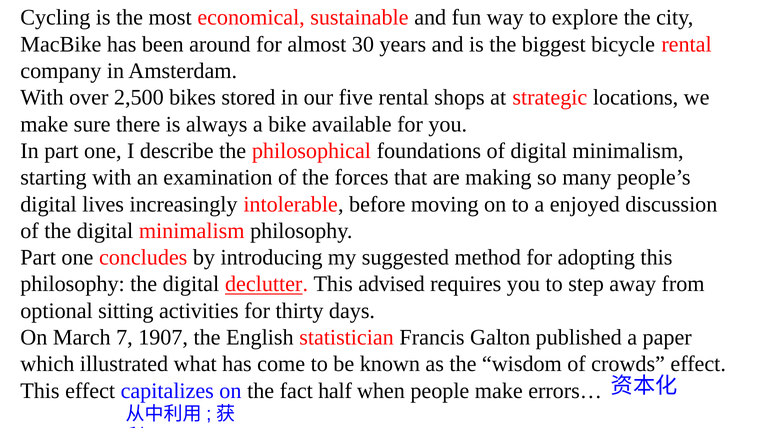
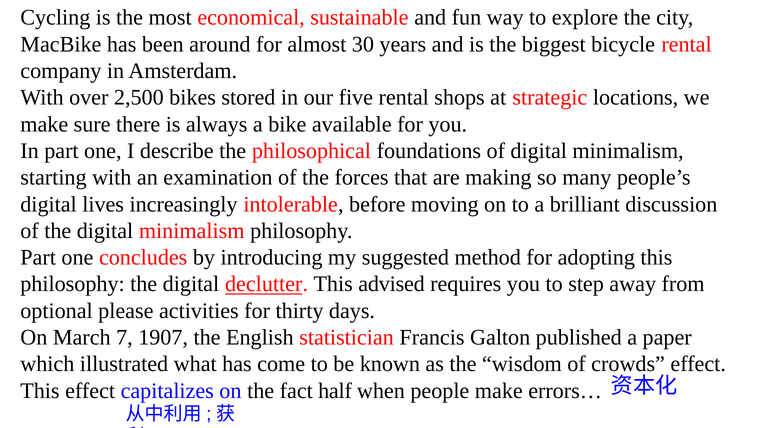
enjoyed: enjoyed -> brilliant (585, 204)
sitting: sitting -> please (126, 310)
